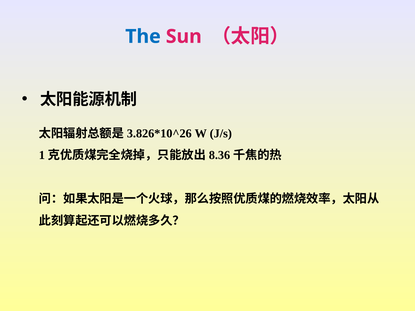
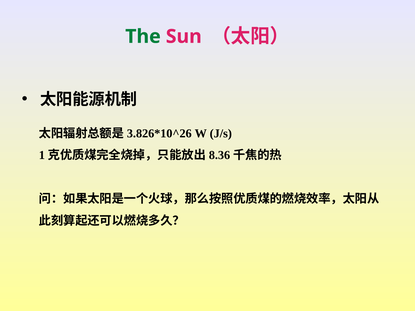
The colour: blue -> green (143, 37)
